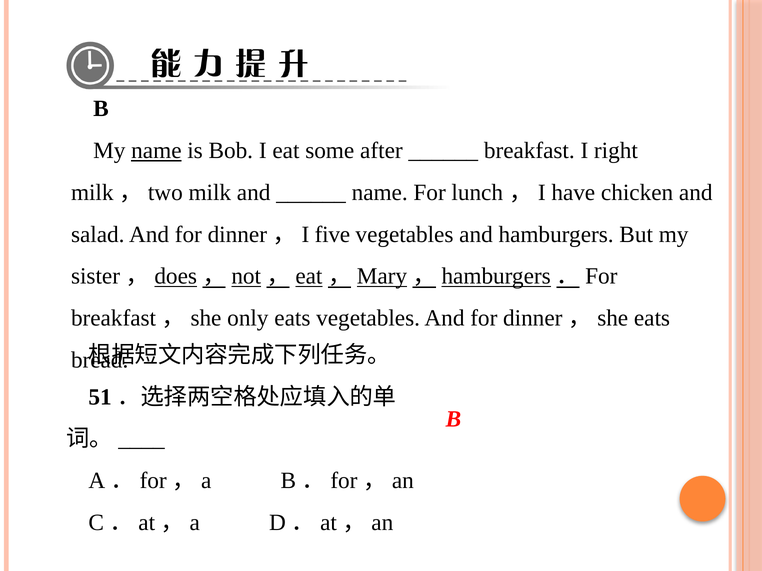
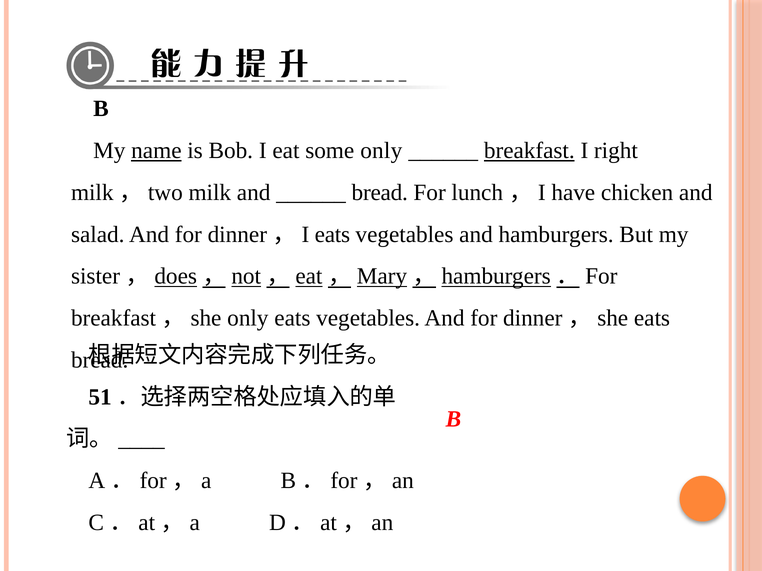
some after: after -> only (381, 151)
breakfast underline: none -> present (529, 151)
name: name -> bread (380, 193)
dinner，I five: five -> eats (332, 235)
